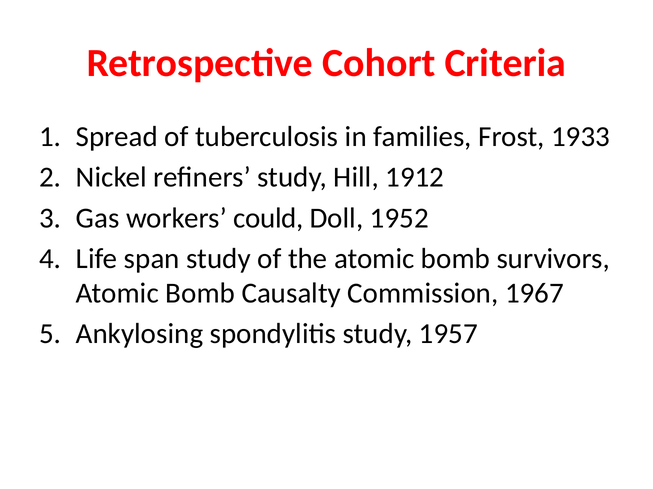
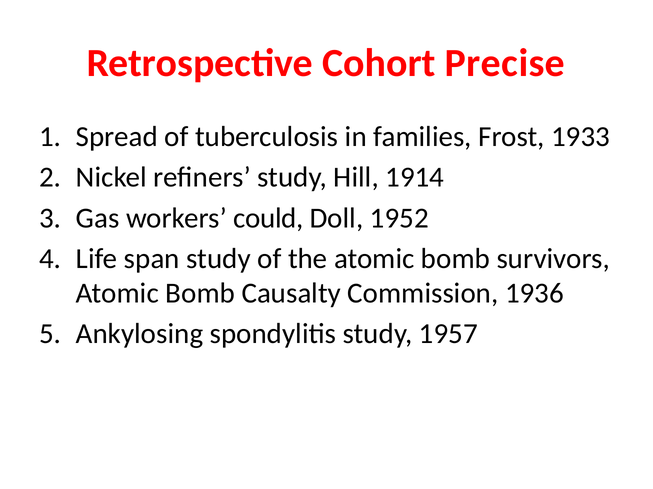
Criteria: Criteria -> Precise (505, 63)
1912: 1912 -> 1914 (415, 178)
1967: 1967 -> 1936 (534, 294)
